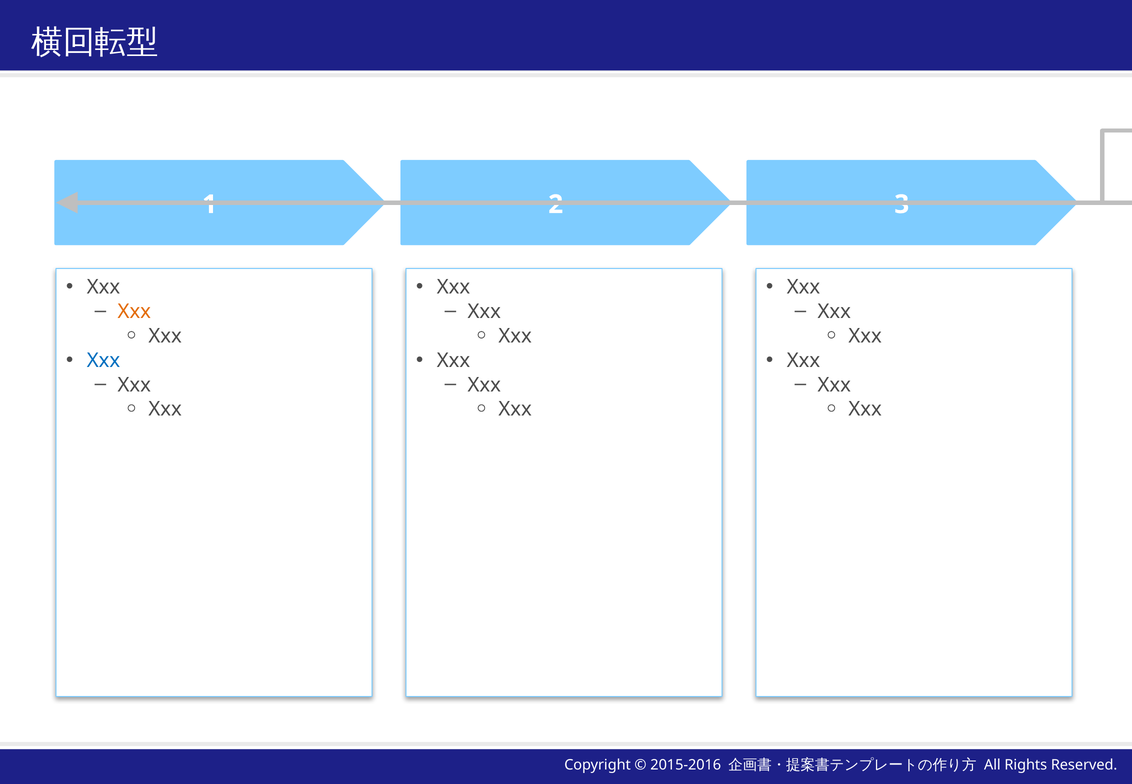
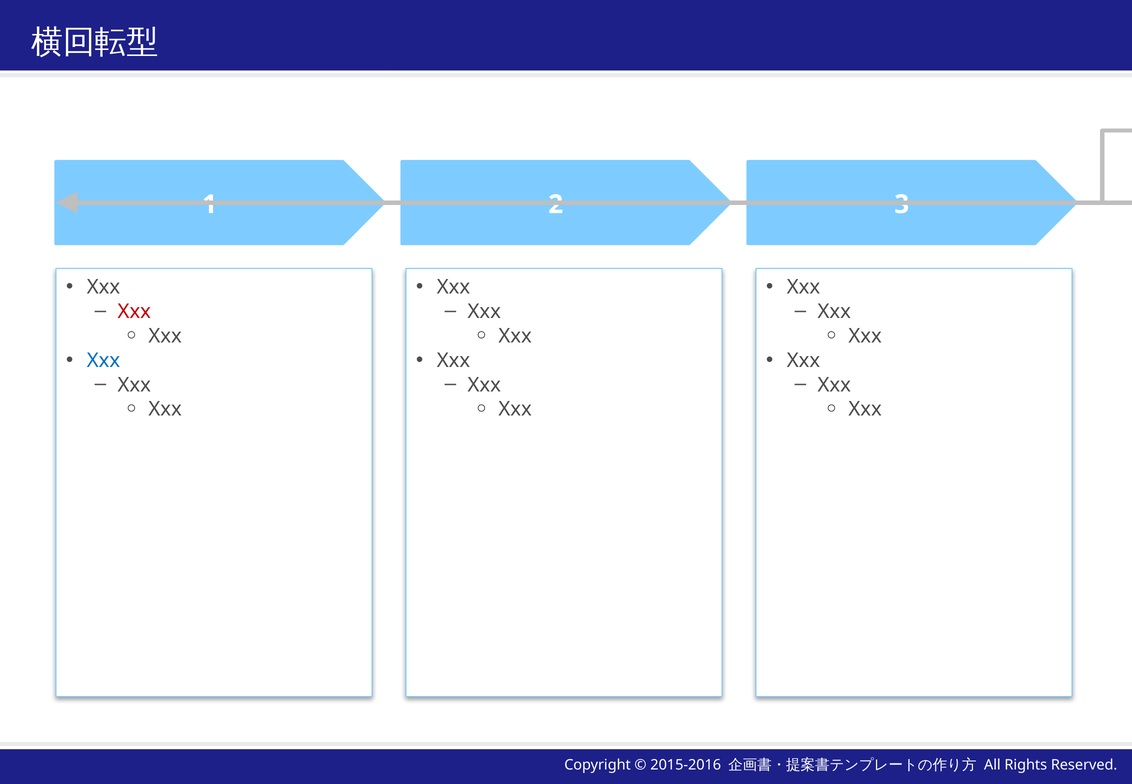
Xxx colour: orange -> red (134, 312)
